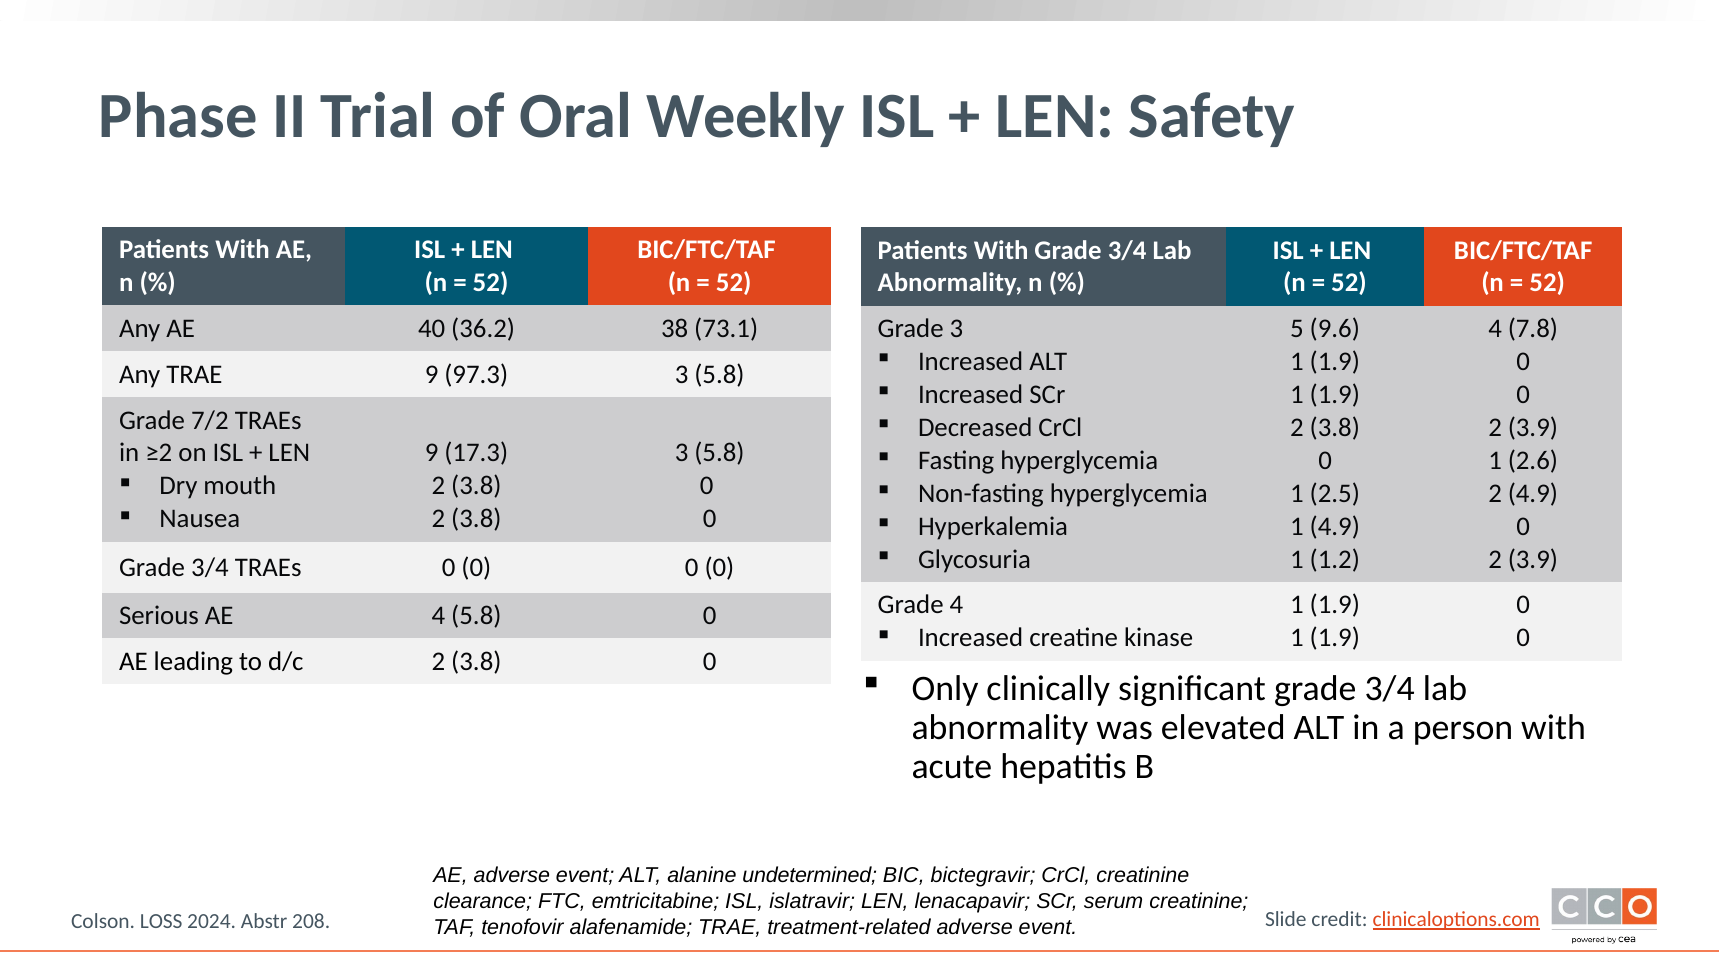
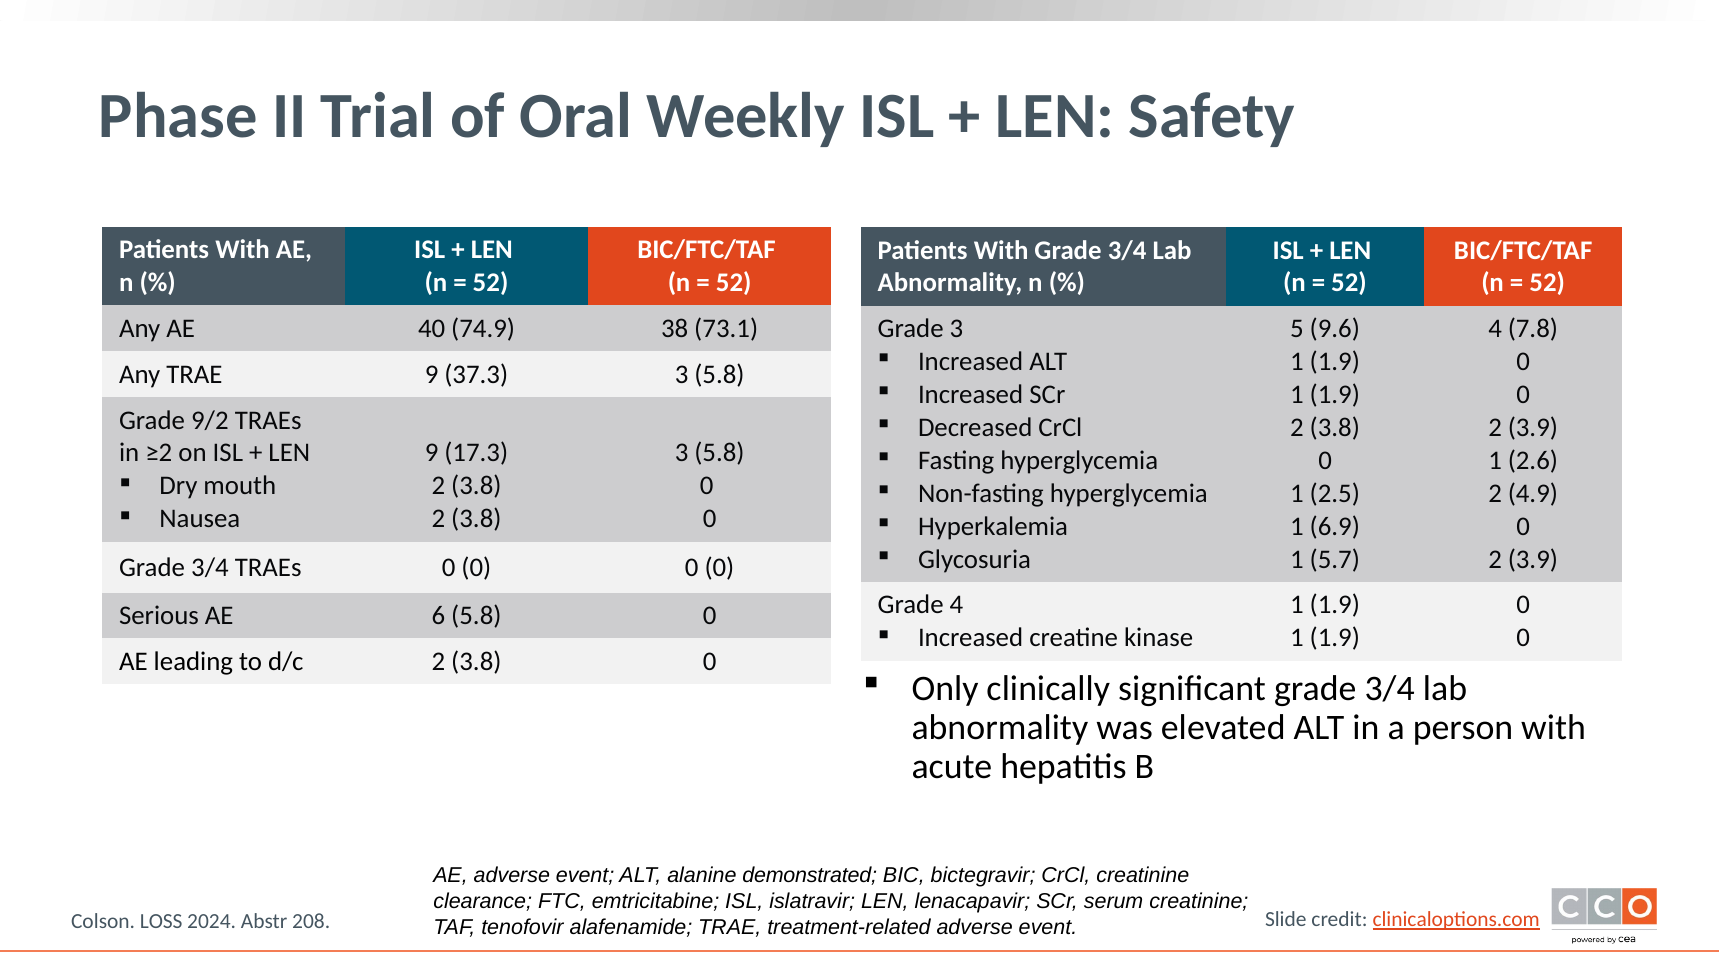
36.2: 36.2 -> 74.9 (483, 329)
97.3: 97.3 -> 37.3 (476, 374)
7/2: 7/2 -> 9/2 (210, 420)
1 4.9: 4.9 -> 6.9 (1335, 526)
1.2: 1.2 -> 5.7 (1335, 559)
AE 4: 4 -> 6 (438, 616)
undetermined: undetermined -> demonstrated (810, 875)
